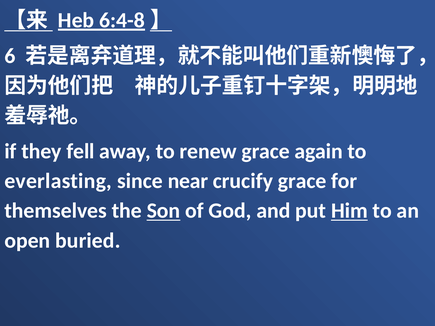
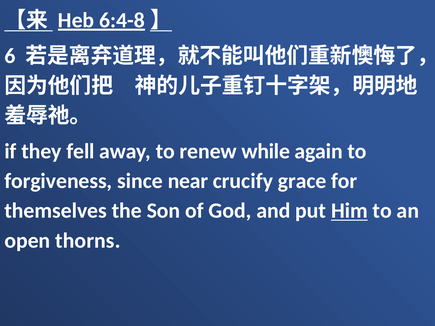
renew grace: grace -> while (266, 151)
everlasting: everlasting -> forgiveness (58, 181)
Son underline: present -> none (163, 211)
buried: buried -> thorns (88, 241)
